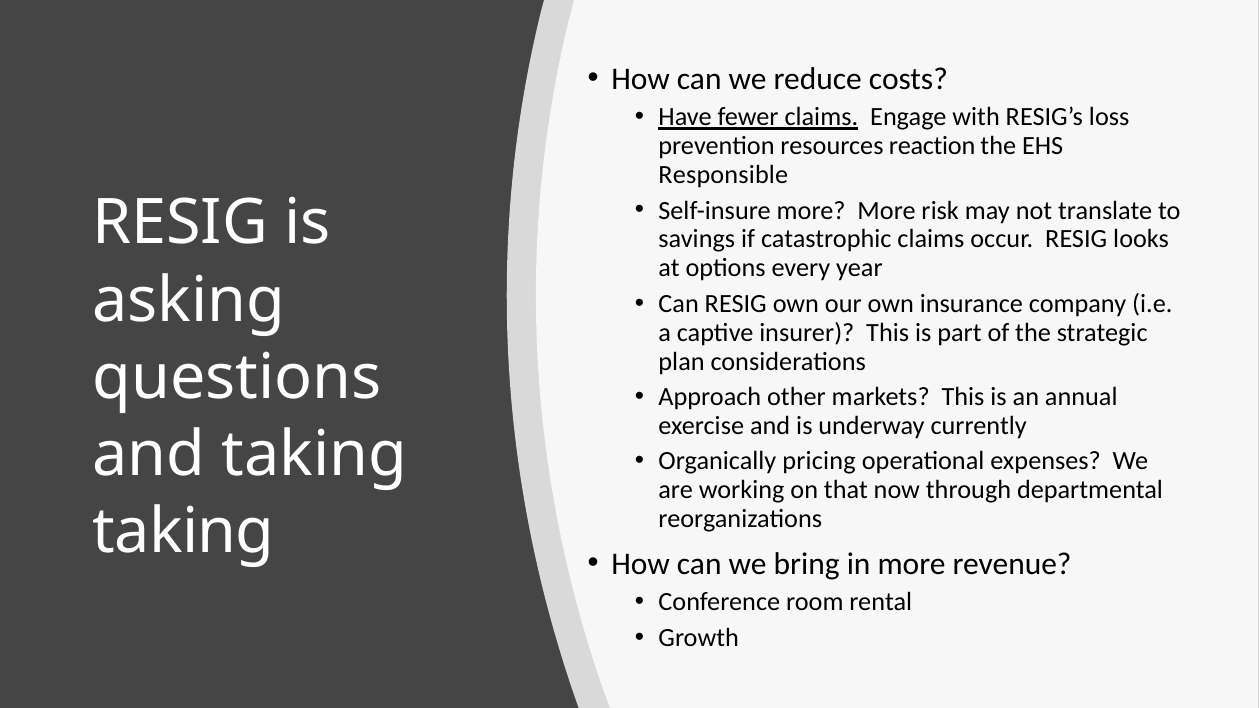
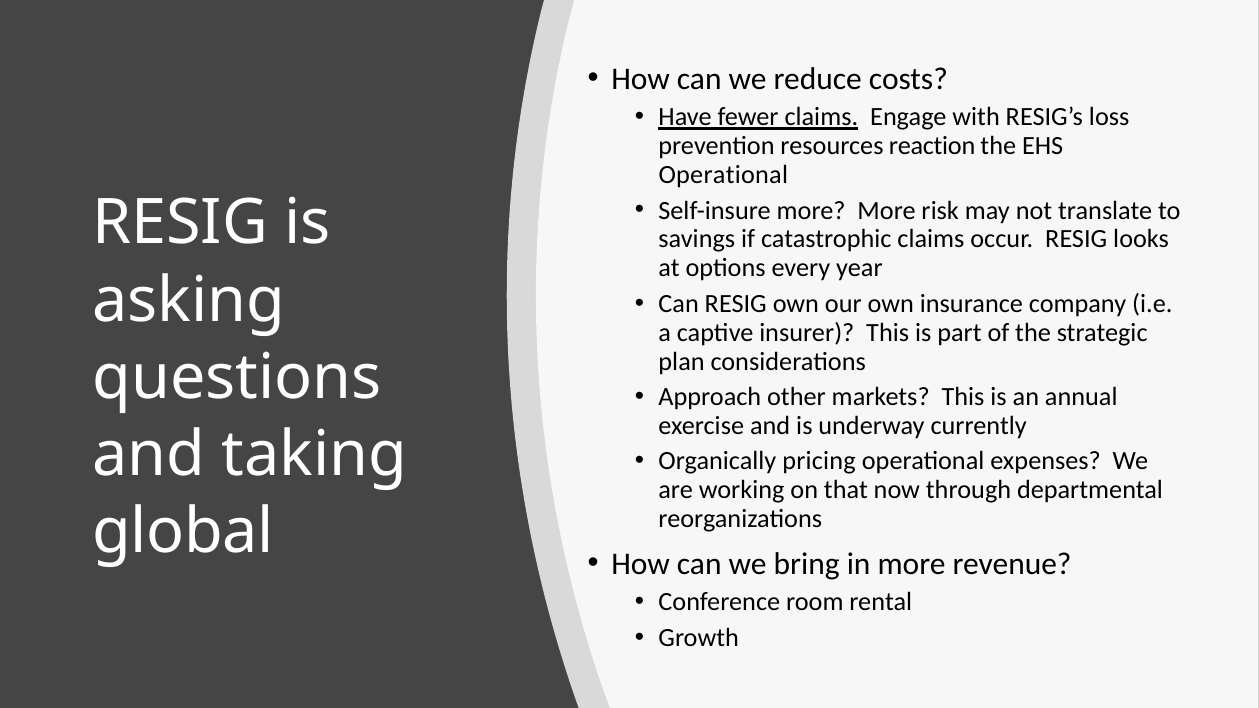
Responsible: Responsible -> Operational (723, 175)
taking: taking -> global (183, 532)
